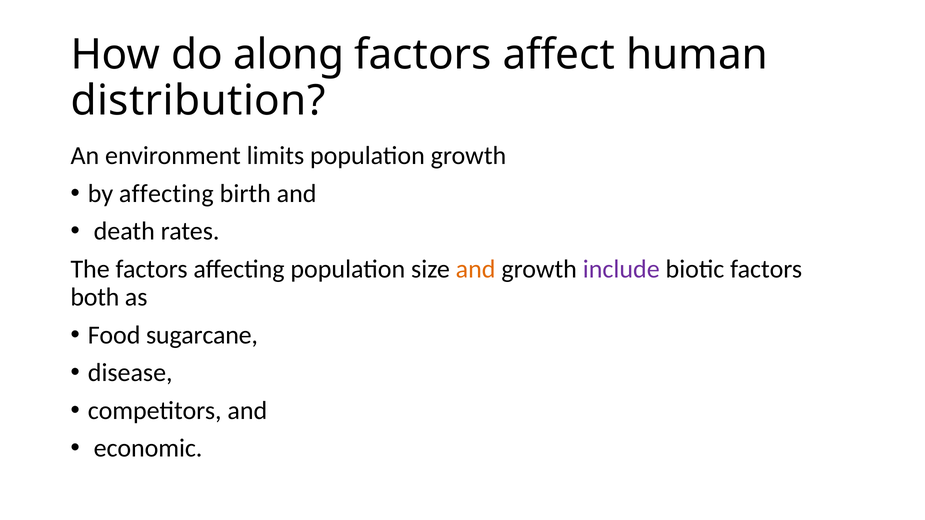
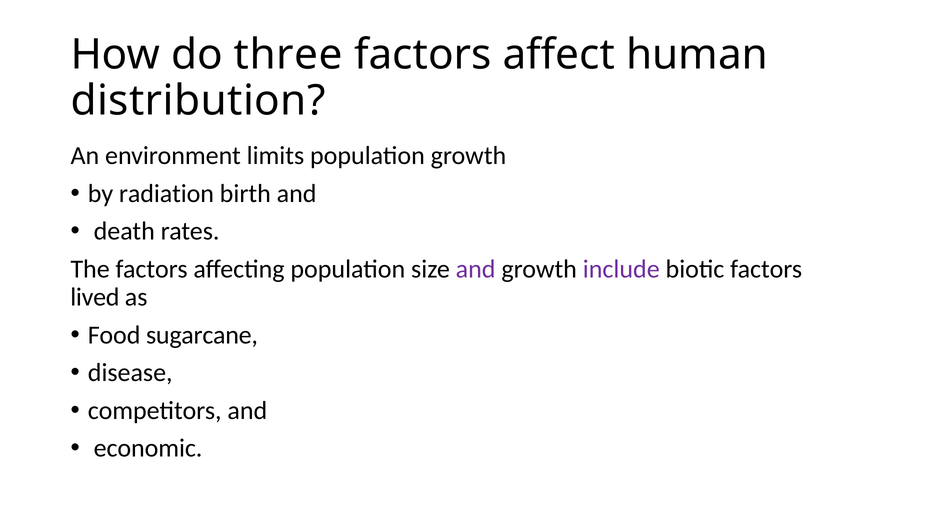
along: along -> three (288, 55)
by affecting: affecting -> radiation (166, 194)
and colour: orange -> purple (476, 269)
both: both -> lived (95, 297)
